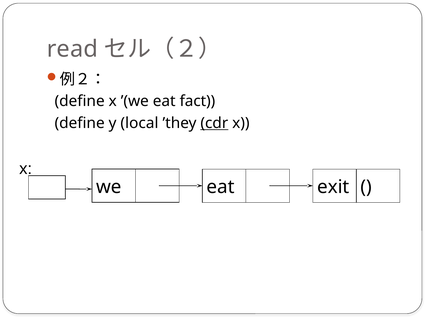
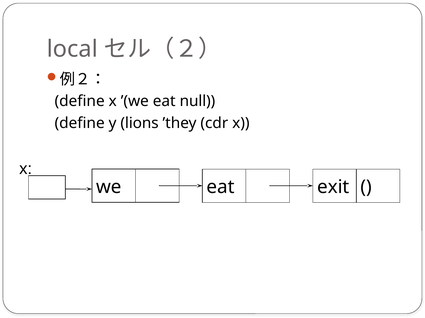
read: read -> local (72, 49)
fact: fact -> null (197, 102)
local: local -> lions (140, 123)
cdr underline: present -> none (214, 123)
